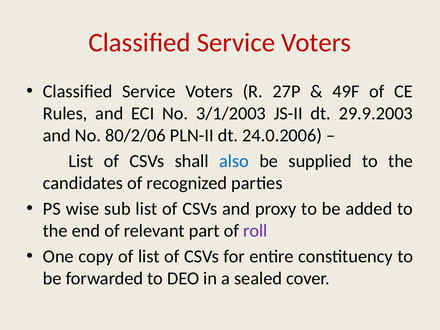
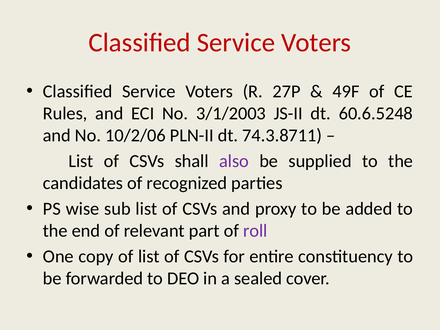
29.9.2003: 29.9.2003 -> 60.6.5248 (376, 113)
80/2/06: 80/2/06 -> 10/2/06 (135, 135)
24.0.2006: 24.0.2006 -> 74.3.8711 (282, 135)
also colour: blue -> purple (234, 161)
